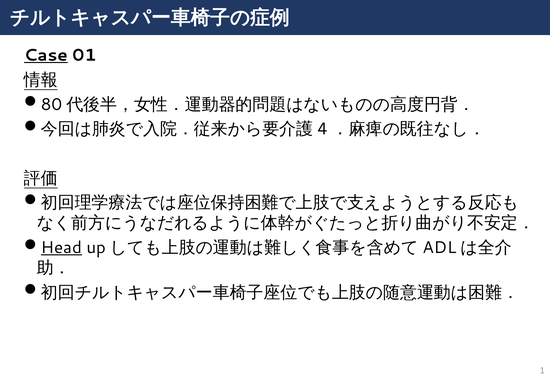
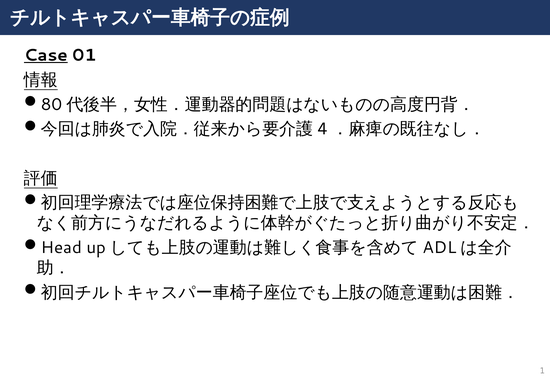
Head underline: present -> none (61, 247)
